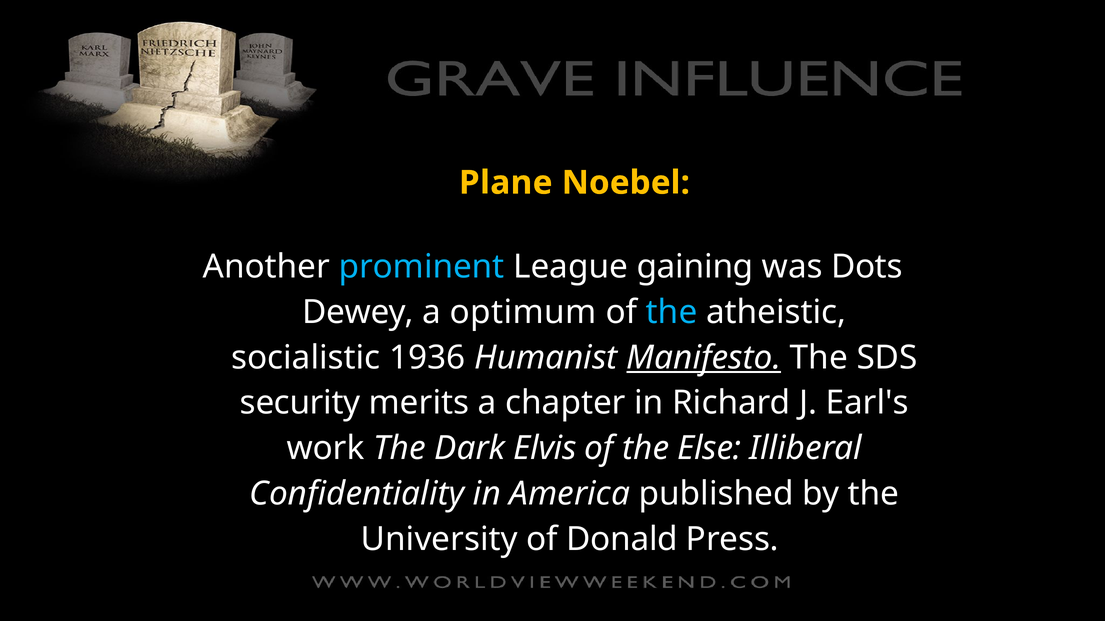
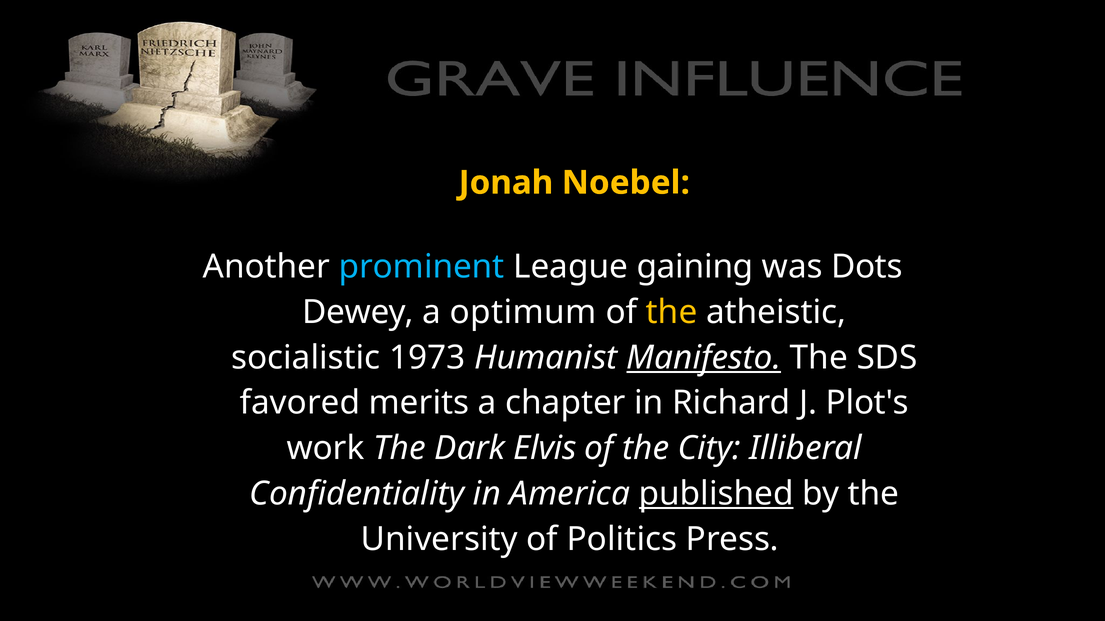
Plane: Plane -> Jonah (506, 183)
the colour: light blue -> yellow (672, 312)
1936: 1936 -> 1973 (427, 358)
security: security -> favored (300, 403)
Earl's: Earl's -> Plot's (867, 403)
Else: Else -> City (709, 449)
published underline: none -> present (716, 494)
Donald: Donald -> Politics (622, 540)
